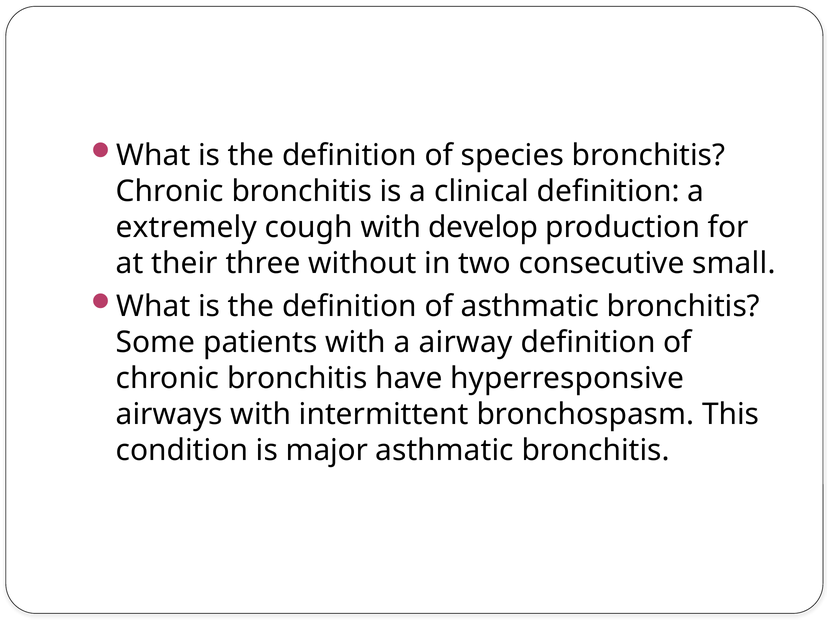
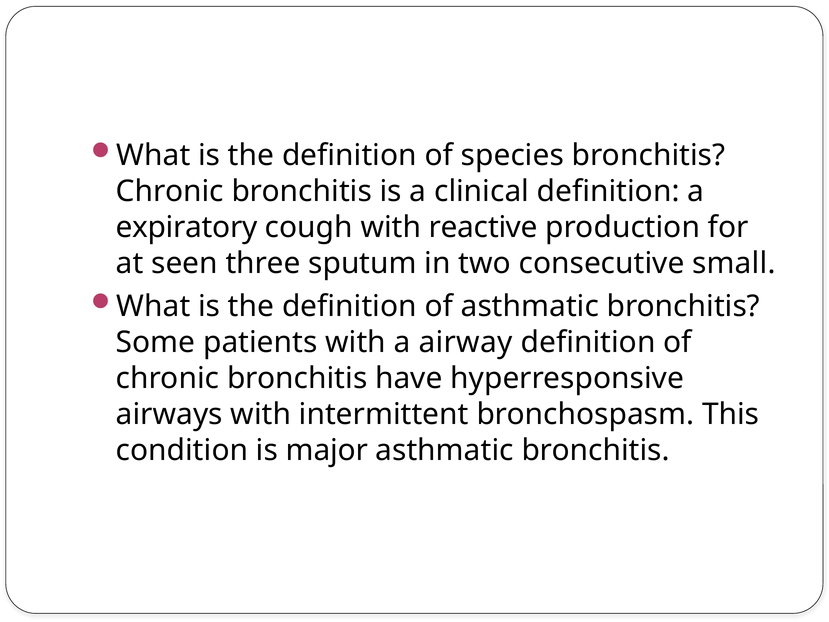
extremely: extremely -> expiratory (187, 227)
develop: develop -> reactive (483, 227)
their: their -> seen (185, 263)
without: without -> sputum (363, 263)
